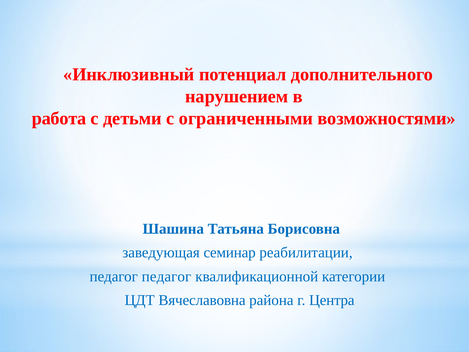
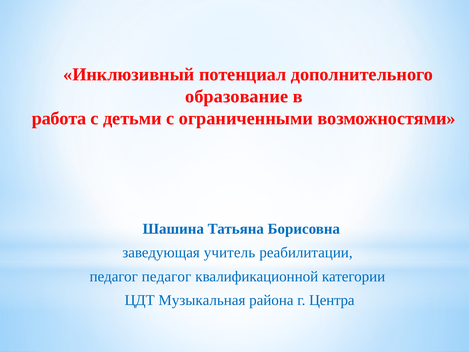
нарушением: нарушением -> образование (237, 96)
семинар: семинар -> учитель (229, 252)
Вячеславовна: Вячеславовна -> Музыкальная (202, 300)
